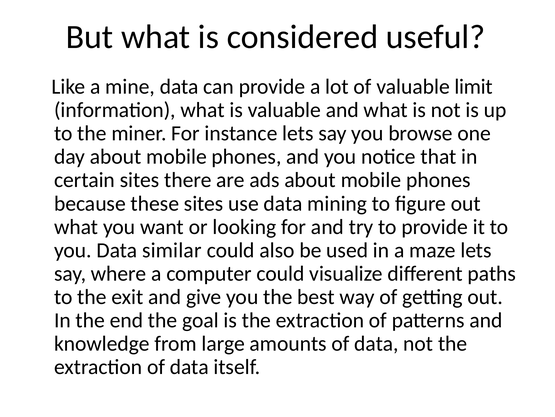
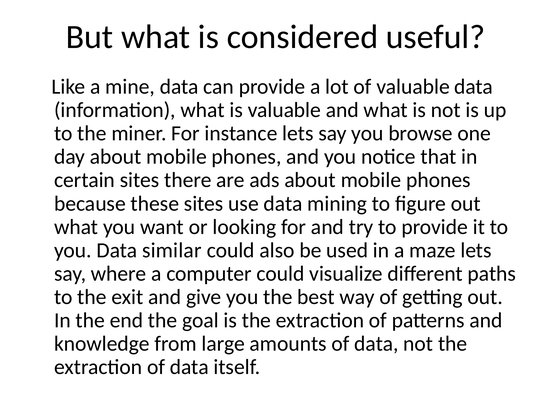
valuable limit: limit -> data (474, 87)
